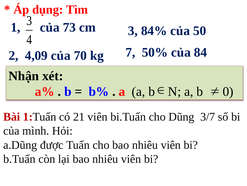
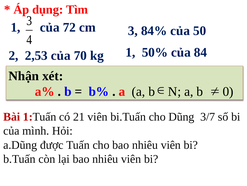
73: 73 -> 72 (69, 27)
7: 7 -> 1 (130, 52)
4,09: 4,09 -> 2,53 (36, 55)
